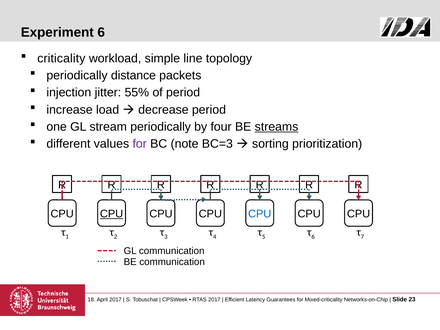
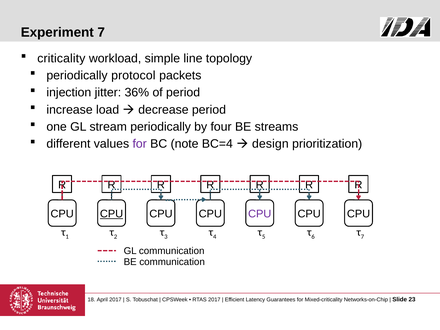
Experiment 6: 6 -> 7 (101, 32)
distance: distance -> protocol (133, 75)
55%: 55% -> 36% (137, 93)
streams underline: present -> none (277, 127)
BC=3: BC=3 -> BC=4 (217, 144)
sorting: sorting -> design (270, 144)
CPU colour: blue -> purple (260, 214)
